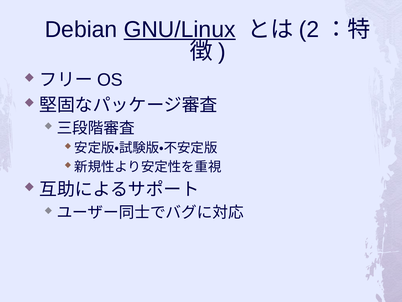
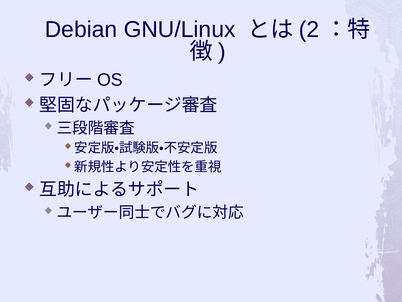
GNU/Linux underline: present -> none (180, 29)
